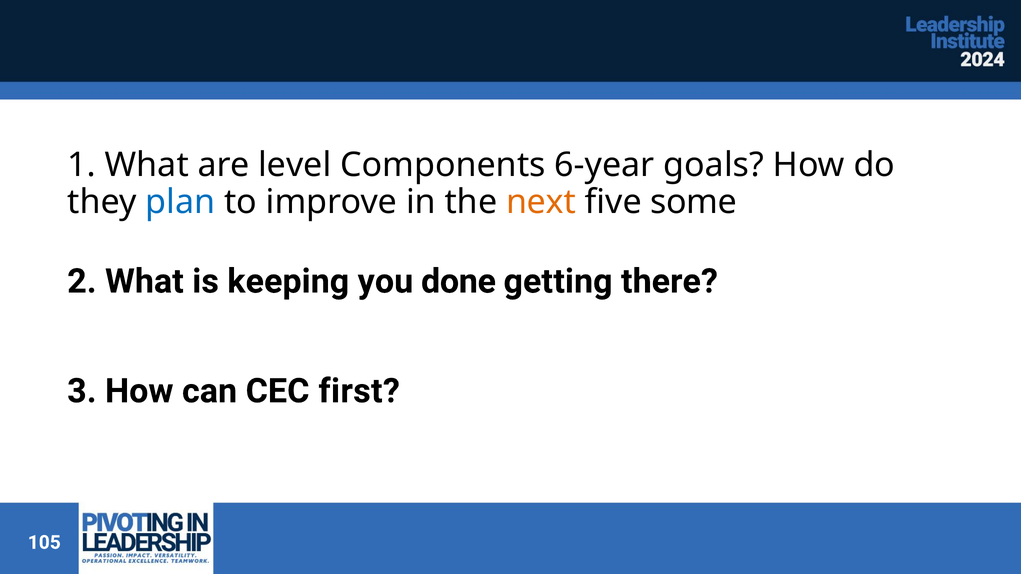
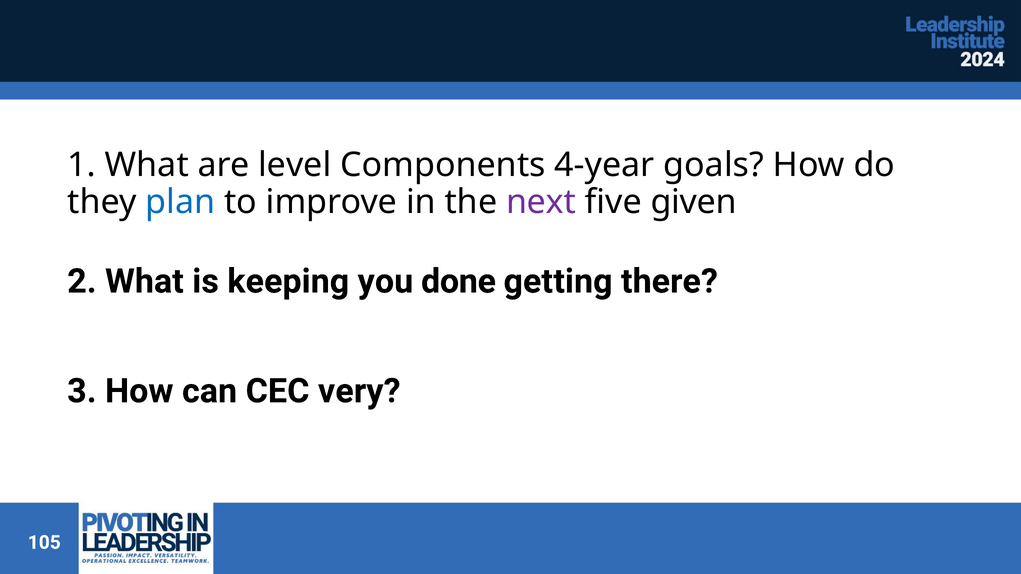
6-year: 6-year -> 4-year (604, 165)
next colour: orange -> purple (541, 202)
some: some -> given (694, 202)
first: first -> very (359, 391)
